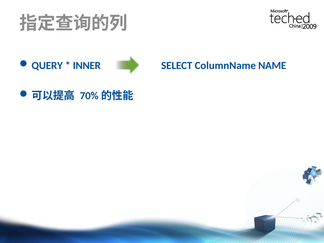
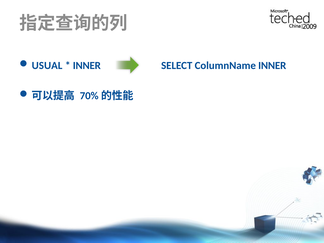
QUERY: QUERY -> USUAL (47, 66)
ColumnName NAME: NAME -> INNER (272, 66)
